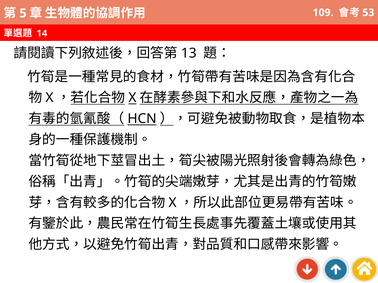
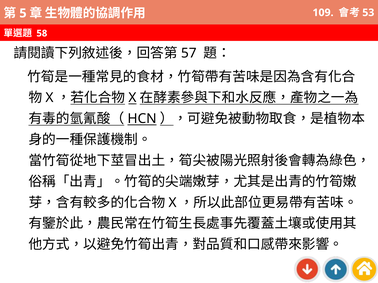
14: 14 -> 58 (42, 33)
13: 13 -> 57 (189, 53)
